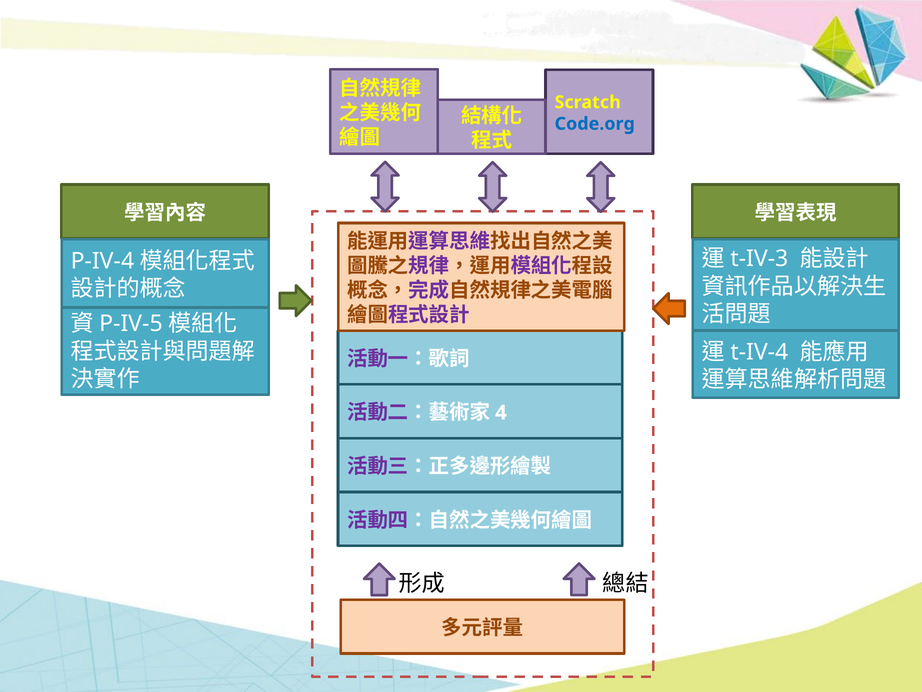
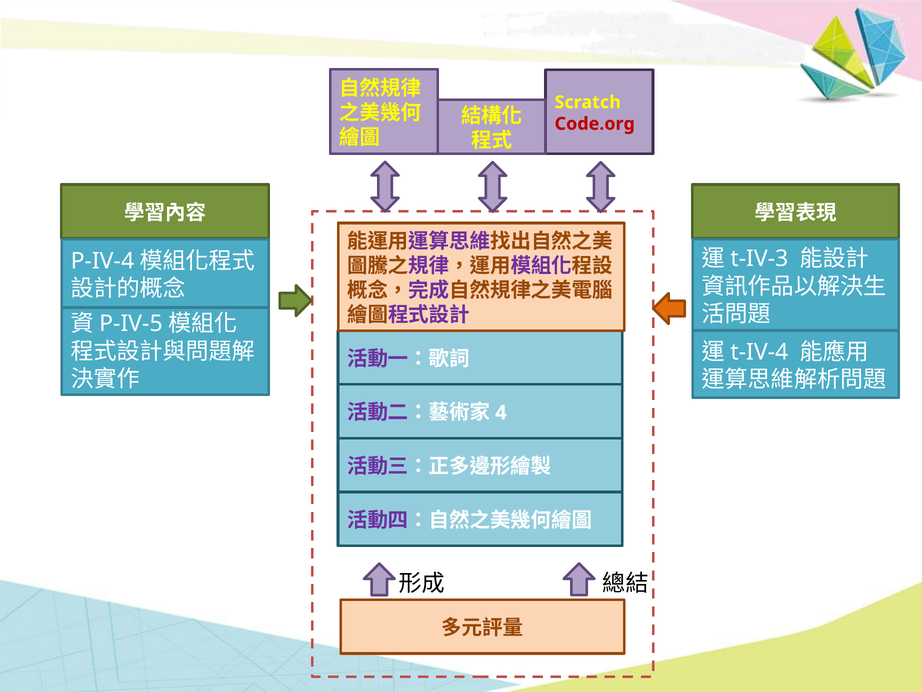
Code.org colour: blue -> red (595, 124)
